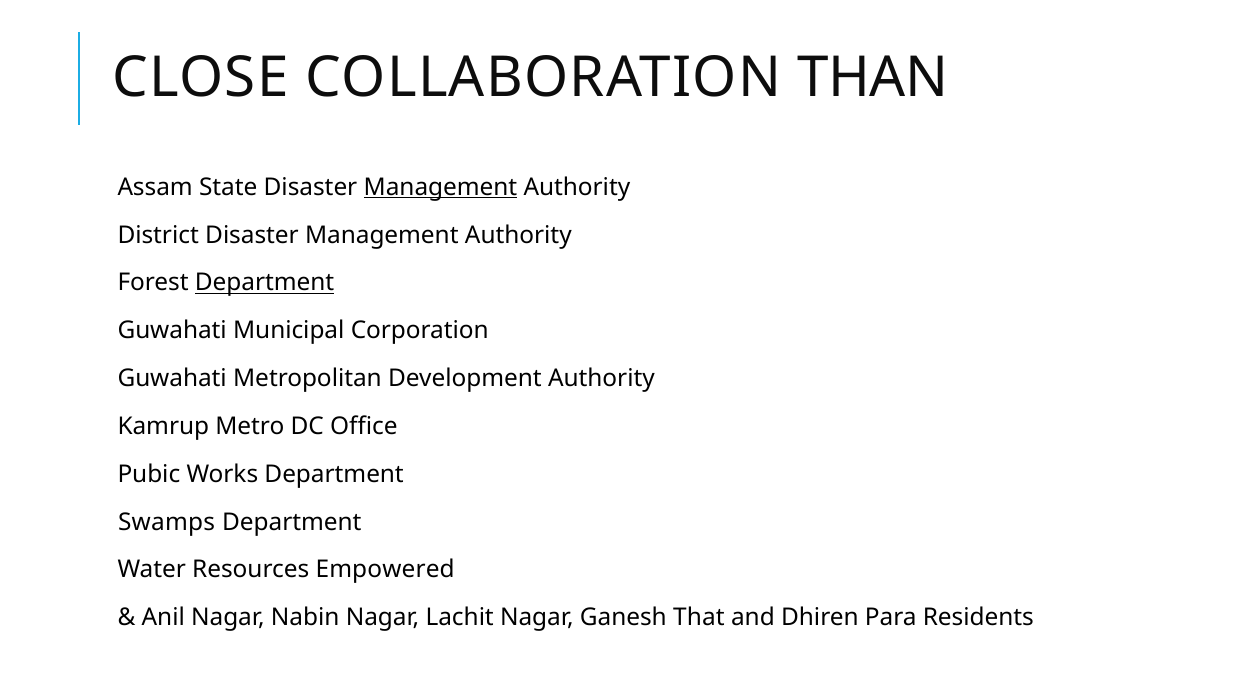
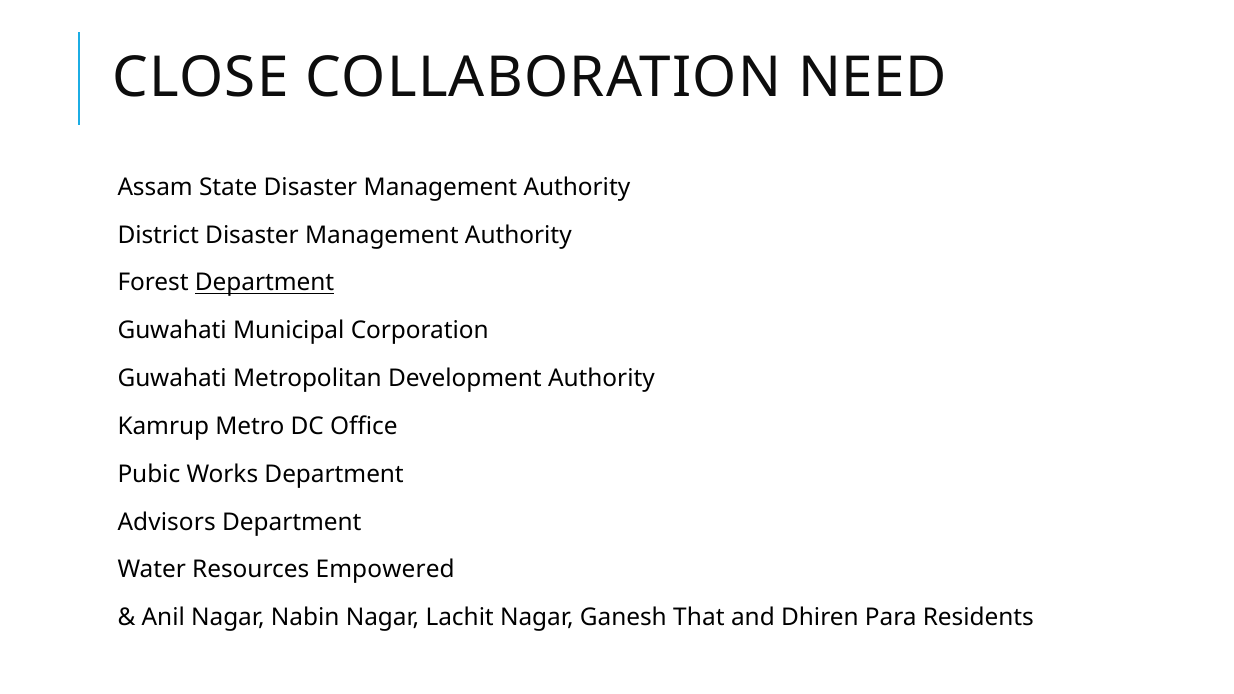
THAN: THAN -> NEED (873, 78)
Management underline: present -> none (440, 187)
Swamps: Swamps -> Advisors (167, 522)
